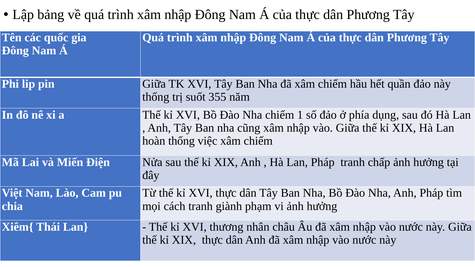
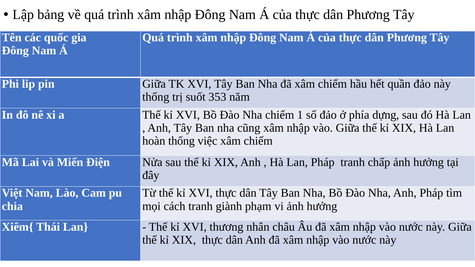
355: 355 -> 353 (217, 97)
dụng: dụng -> dựng (386, 115)
